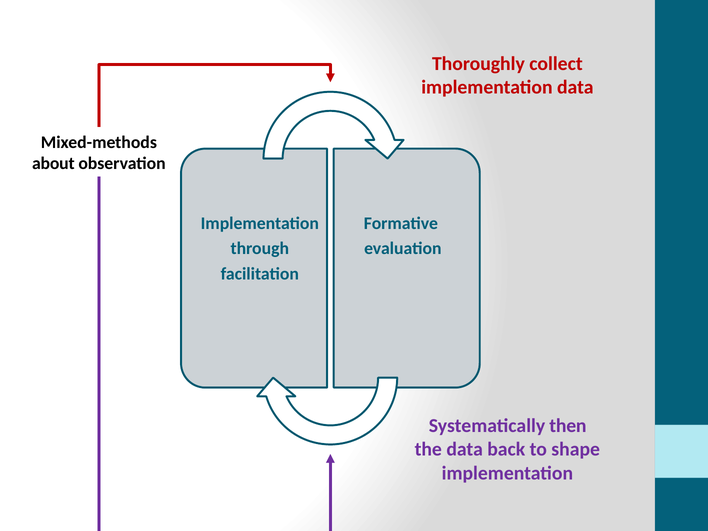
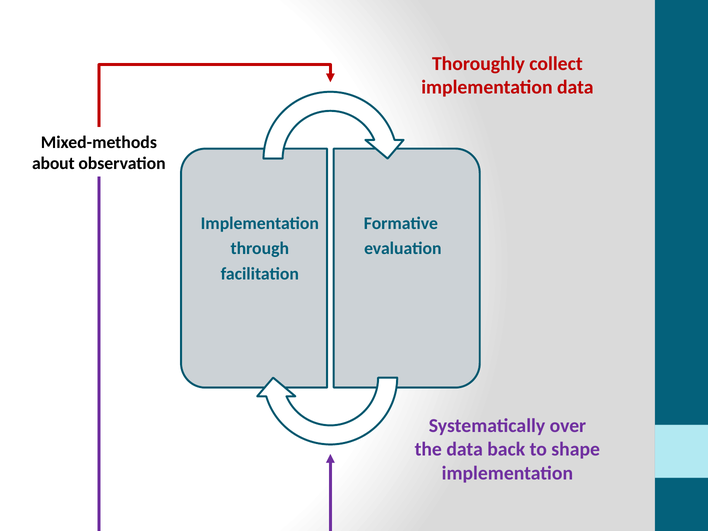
then: then -> over (568, 426)
